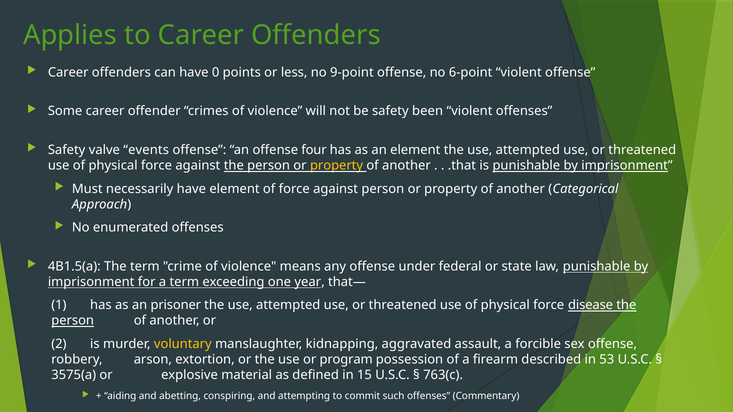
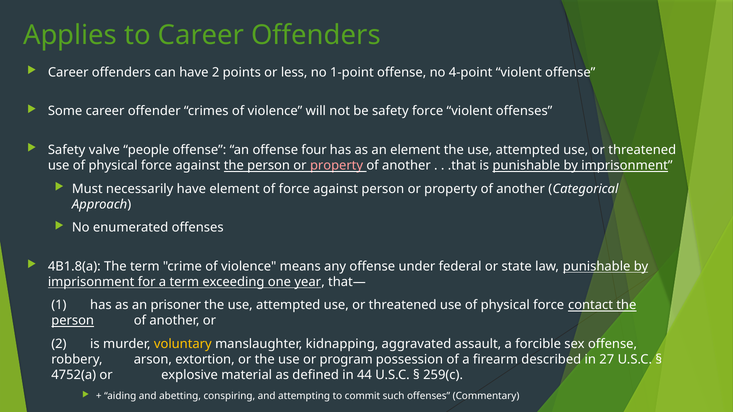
have 0: 0 -> 2 (216, 72)
9-point: 9-point -> 1-point (352, 72)
6-point: 6-point -> 4-point (471, 72)
safety been: been -> force (428, 111)
events: events -> people (146, 150)
property colour: yellow -> pink (337, 166)
4B1.5(a: 4B1.5(a -> 4B1.8(a (74, 266)
disease: disease -> contact (591, 305)
53: 53 -> 27 (607, 360)
3575(a: 3575(a -> 4752(a (74, 375)
15: 15 -> 44 (364, 375)
763(c: 763(c -> 259(c (443, 375)
